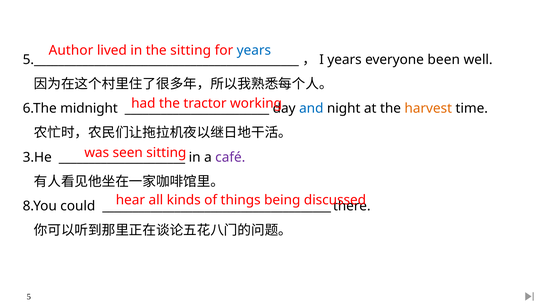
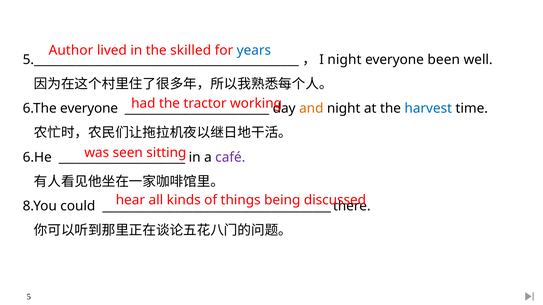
the sitting: sitting -> skilled (191, 51)
years: years -> night (344, 60)
6.The midnight: midnight -> everyone (89, 109)
and colour: blue -> orange (311, 109)
harvest colour: orange -> blue (428, 109)
3.He: 3.He -> 6.He (37, 157)
